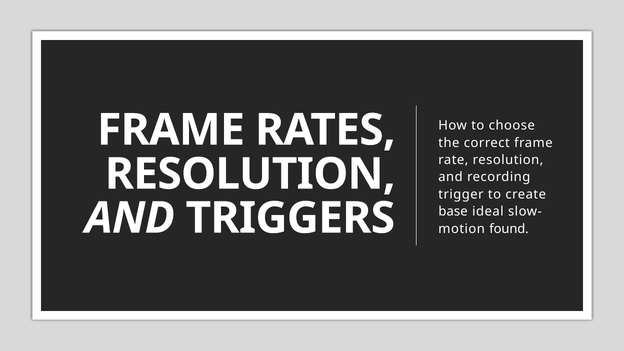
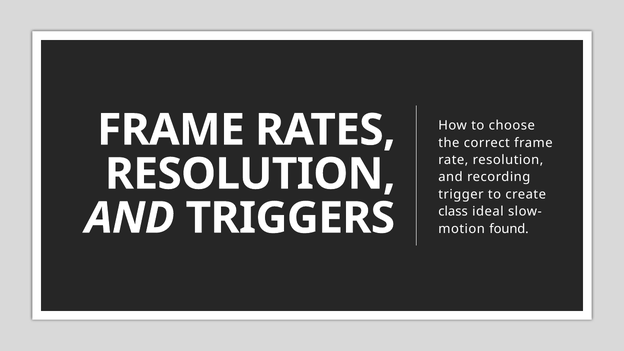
base: base -> class (453, 212)
